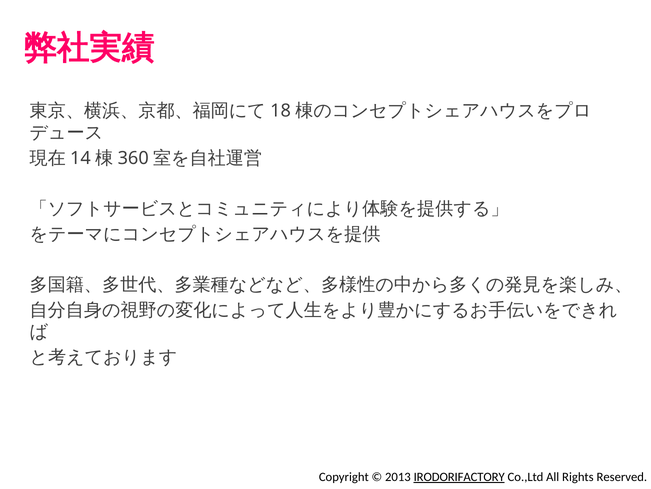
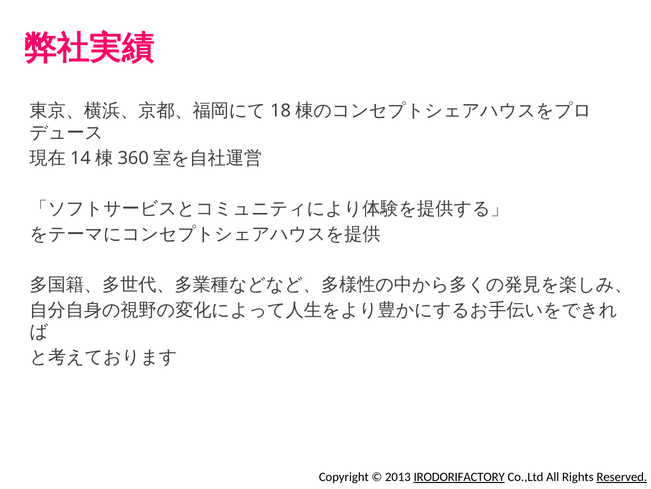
Reserved underline: none -> present (622, 476)
